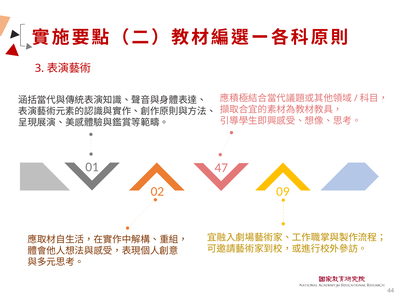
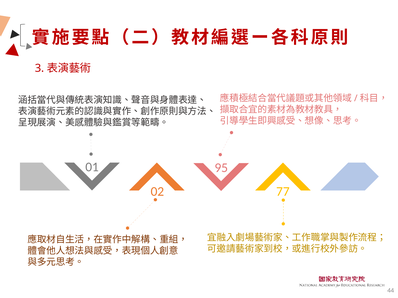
47: 47 -> 95 (221, 168)
09: 09 -> 77 (283, 192)
